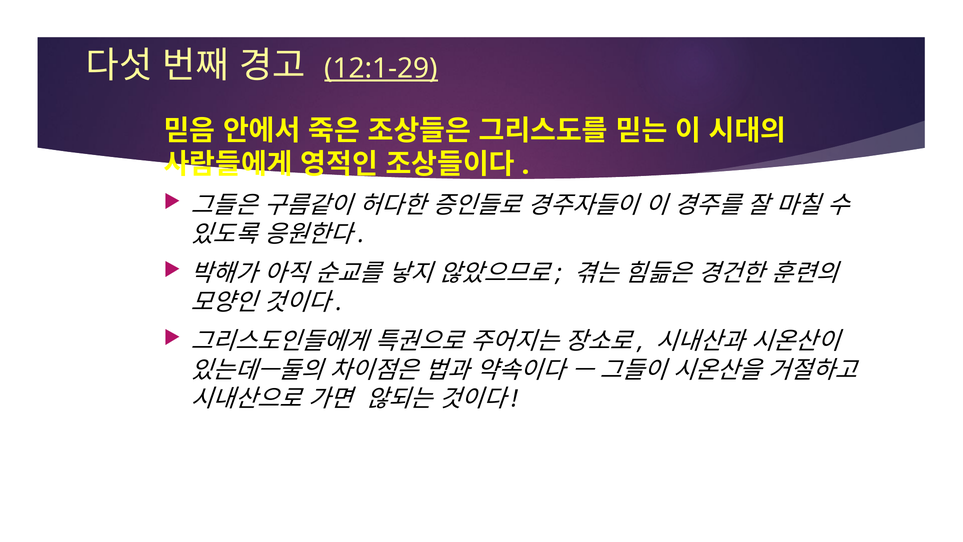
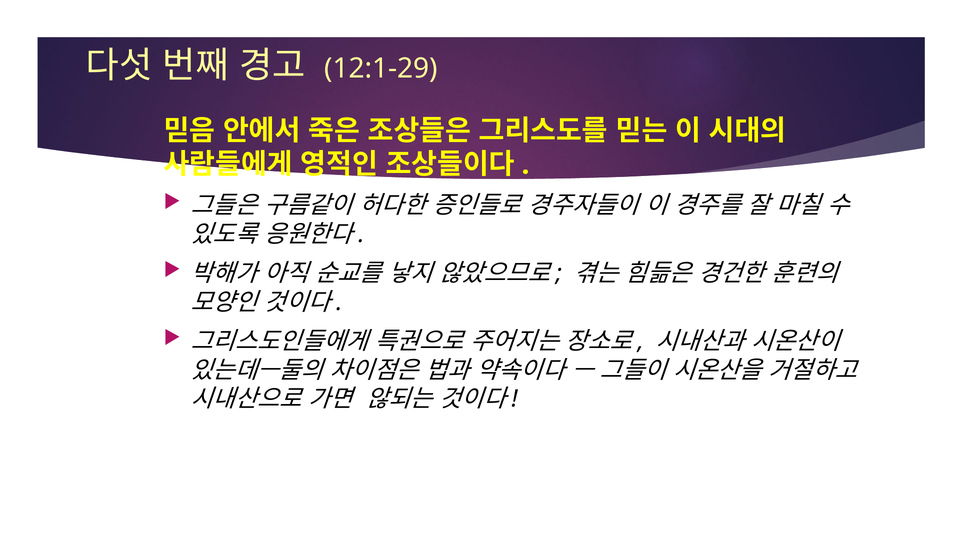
12:1-29 underline: present -> none (381, 68)
